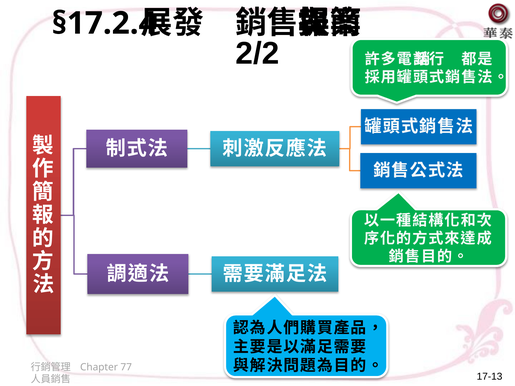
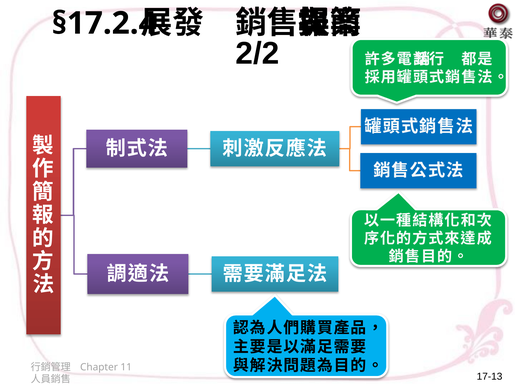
77: 77 -> 11 (126, 367)
